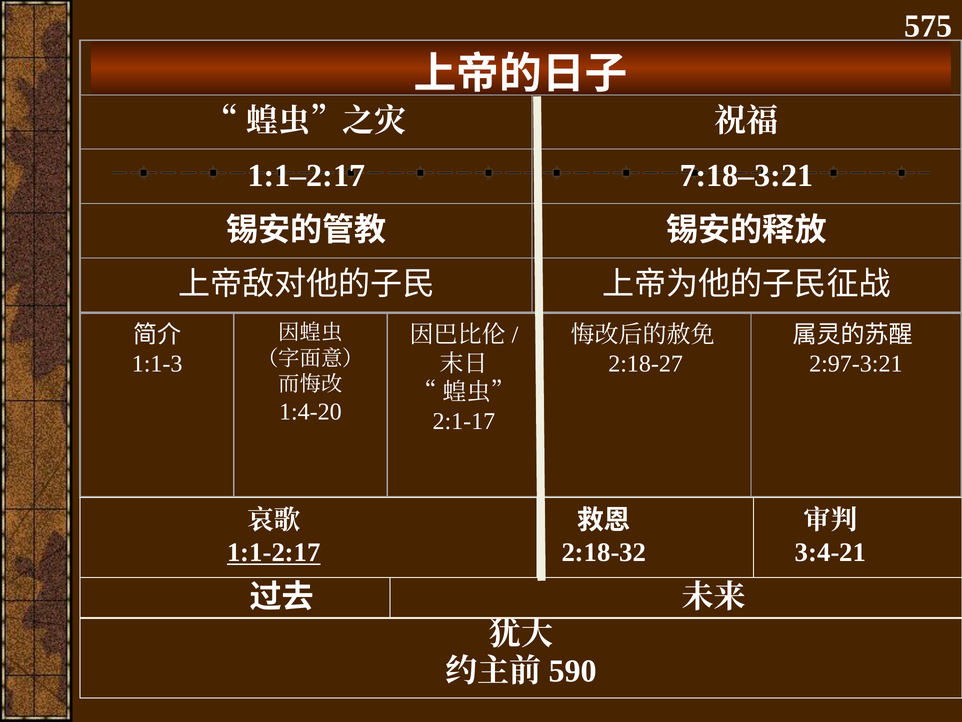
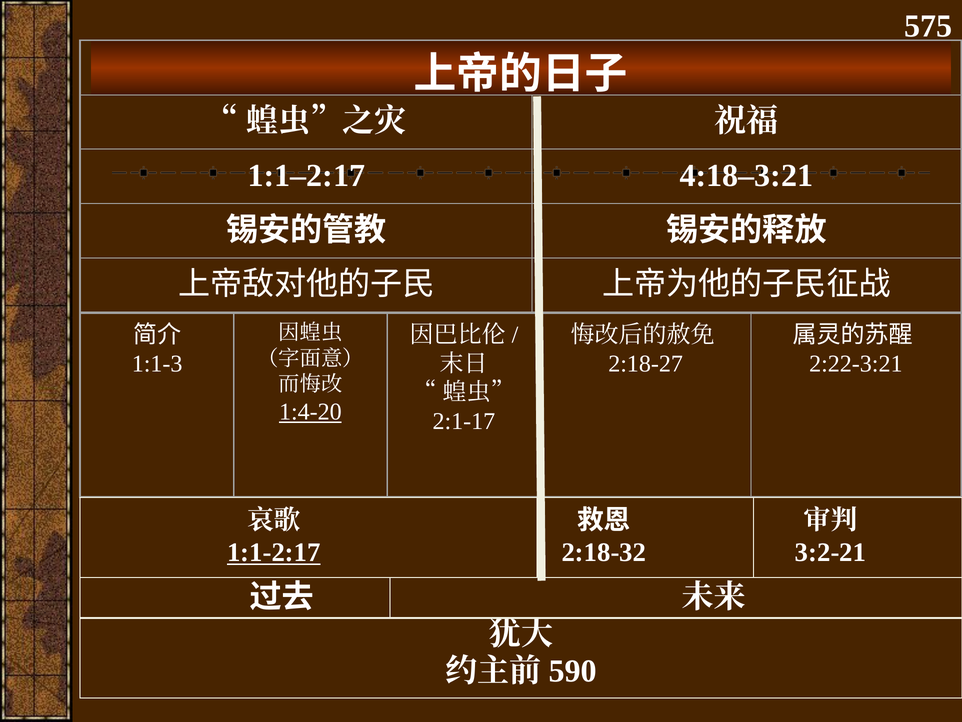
7:18–3:21: 7:18–3:21 -> 4:18–3:21 (746, 176)
2:97-3:21: 2:97-3:21 -> 2:22-3:21 (856, 363)
1:4-20 underline: none -> present (310, 411)
3:4-21: 3:4-21 -> 3:2-21 (831, 552)
